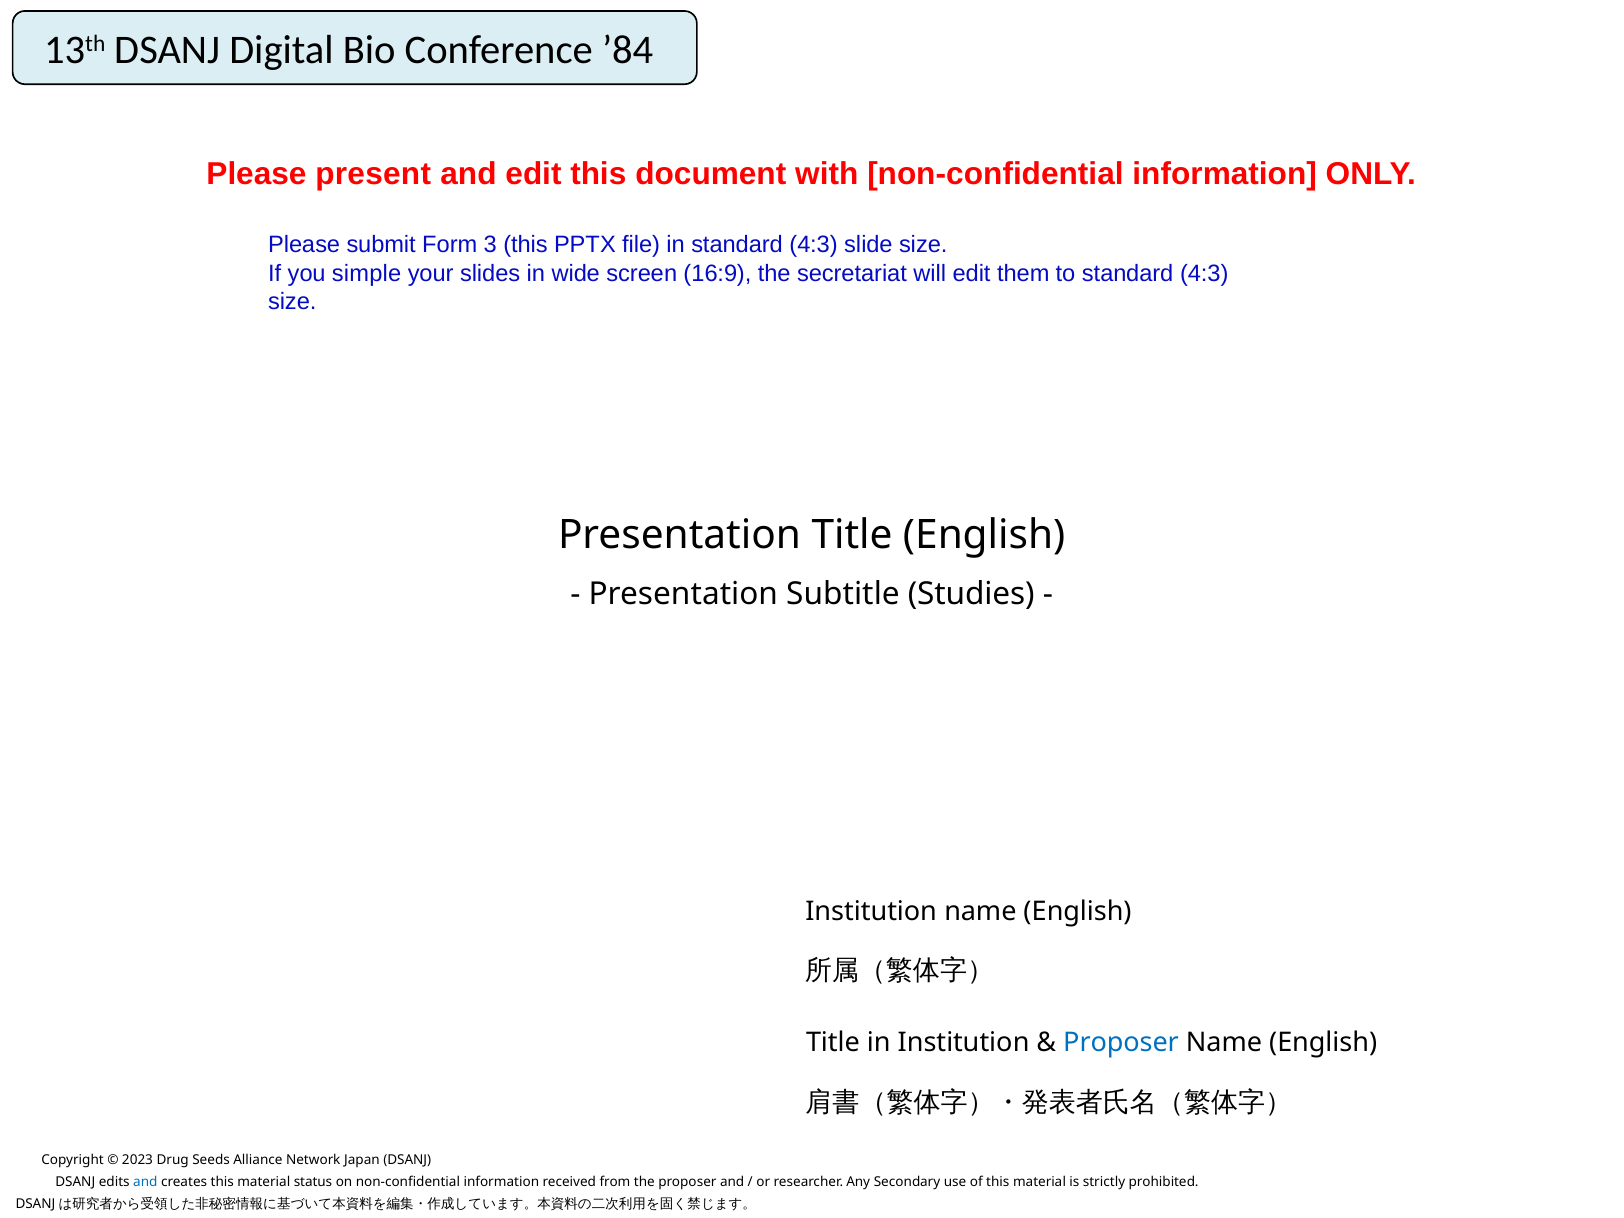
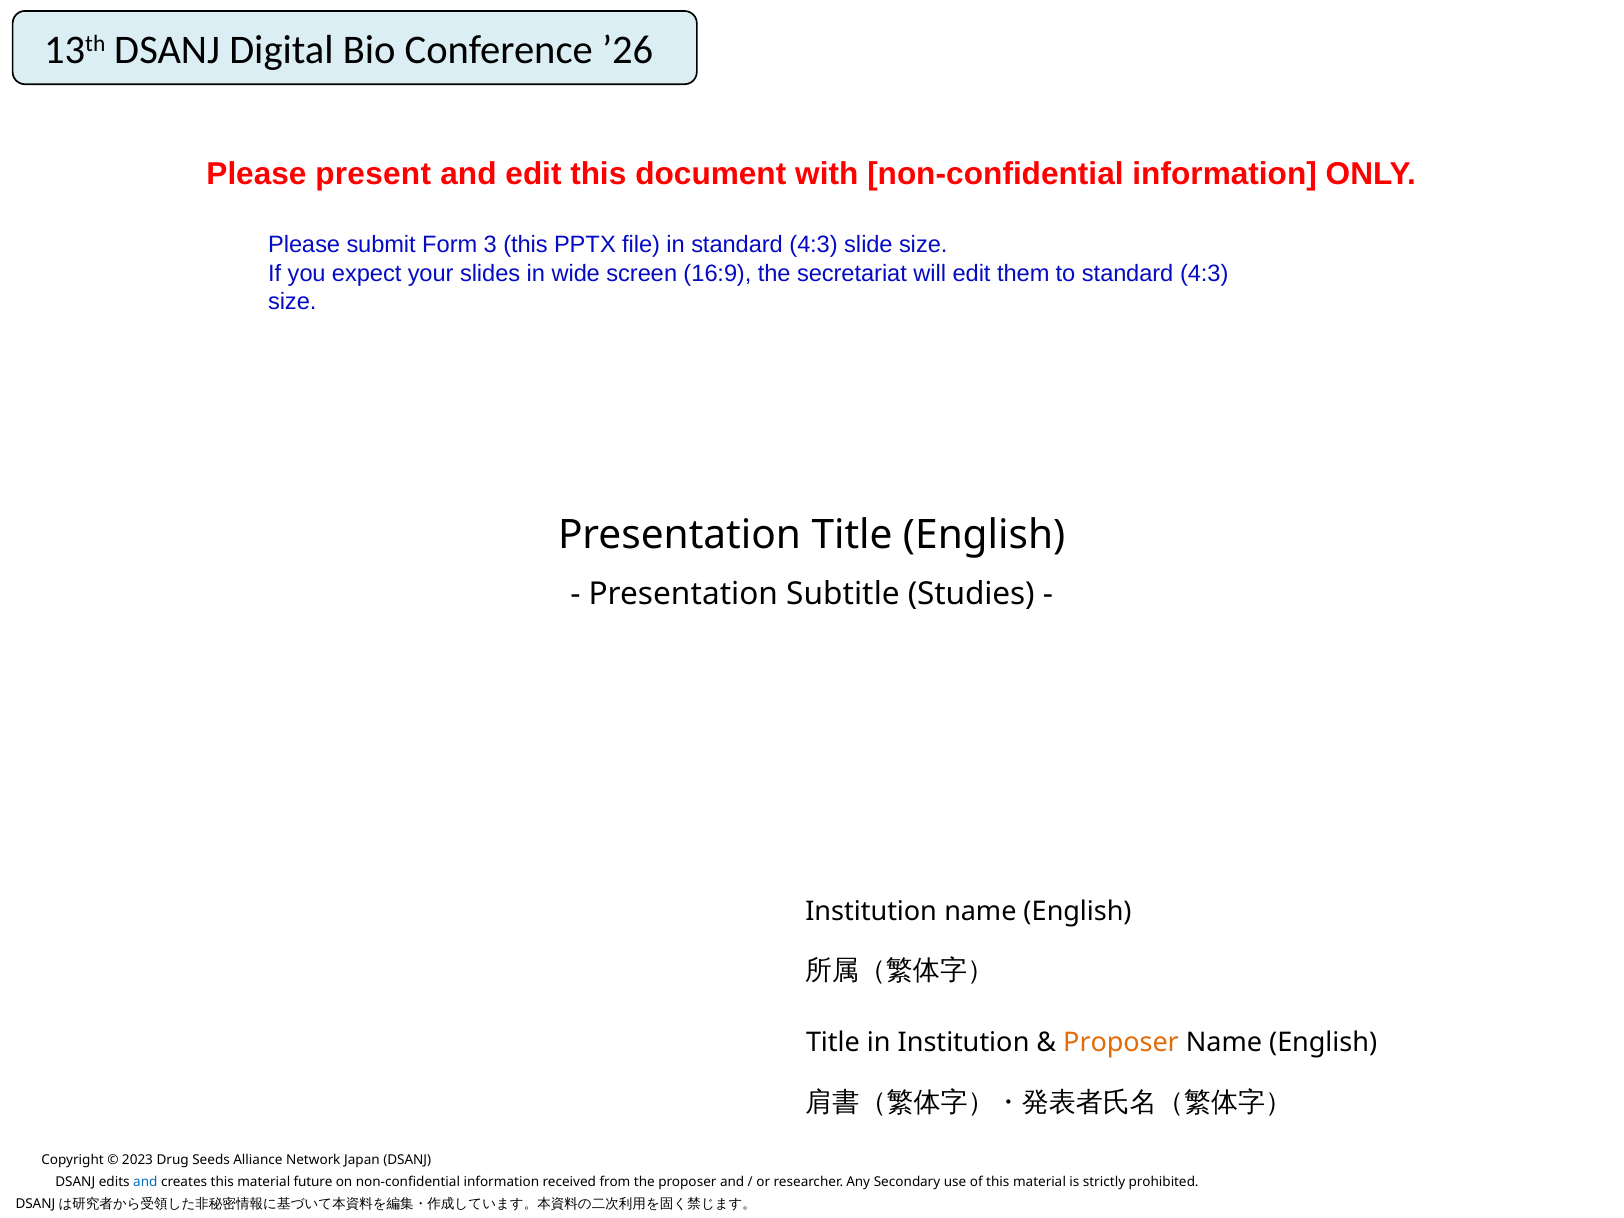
’84: ’84 -> ’26 (628, 50)
simple: simple -> expect (367, 273)
Proposer colour: blue -> orange (1121, 1042)
status: status -> future (313, 1182)
